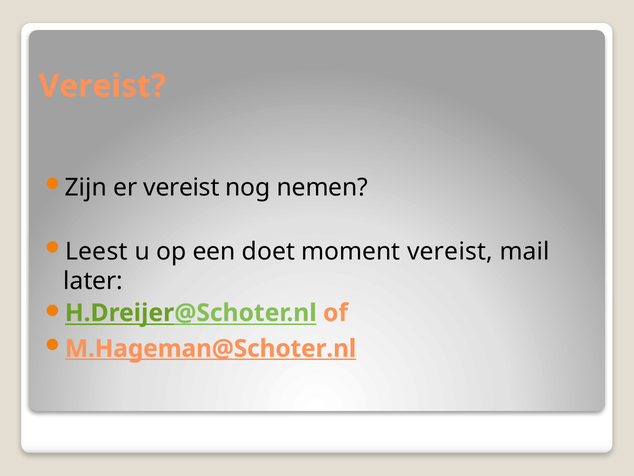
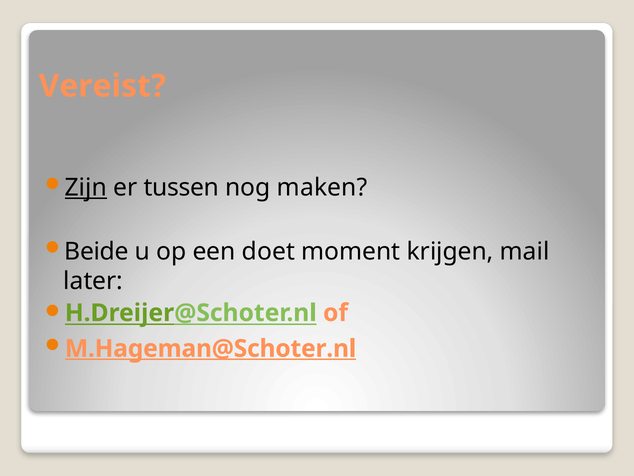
Zijn underline: none -> present (86, 188)
er vereist: vereist -> tussen (181, 188)
nemen: nemen -> maken (322, 188)
Leest: Leest -> Beide (97, 251)
moment vereist: vereist -> krijgen (450, 251)
